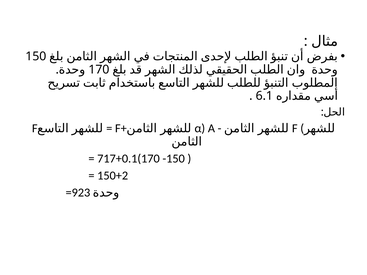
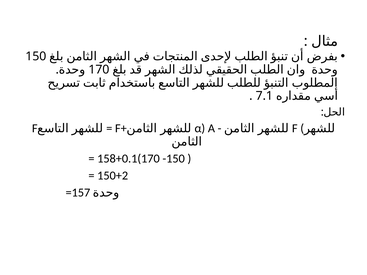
6.1: 6.1 -> 7.1 (264, 96)
717+0.1(170: 717+0.1(170 -> 158+0.1(170 (128, 159)
=923: =923 -> =157 (78, 193)
